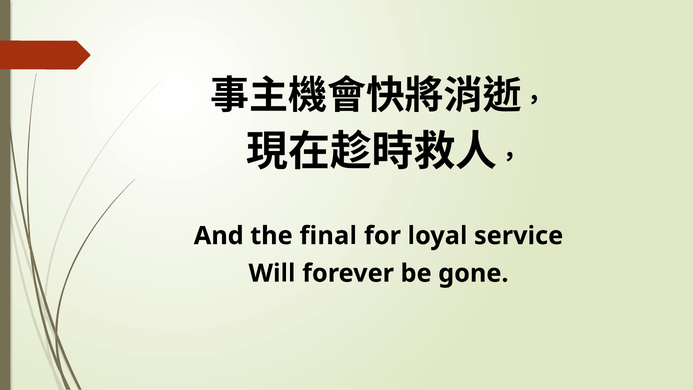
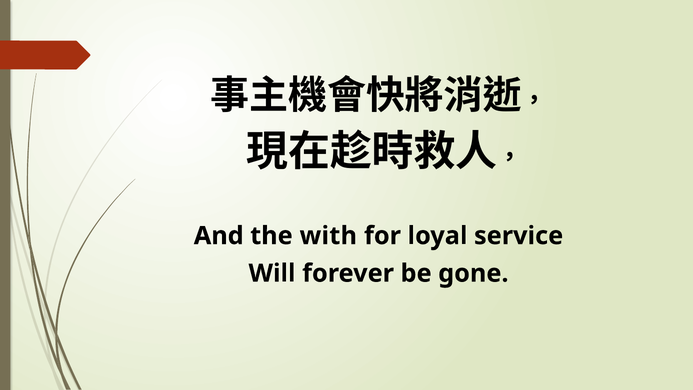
final: final -> with (328, 236)
